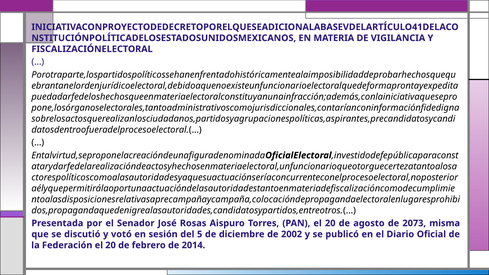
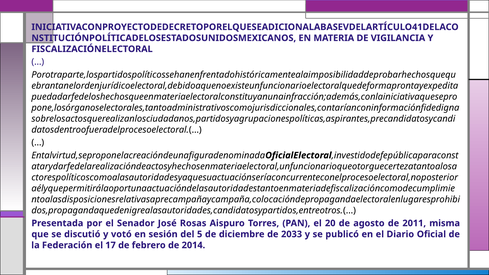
2073: 2073 -> 2011 (414, 223)
2002: 2002 -> 2033 (292, 234)
Federación el 20: 20 -> 17 (111, 245)
